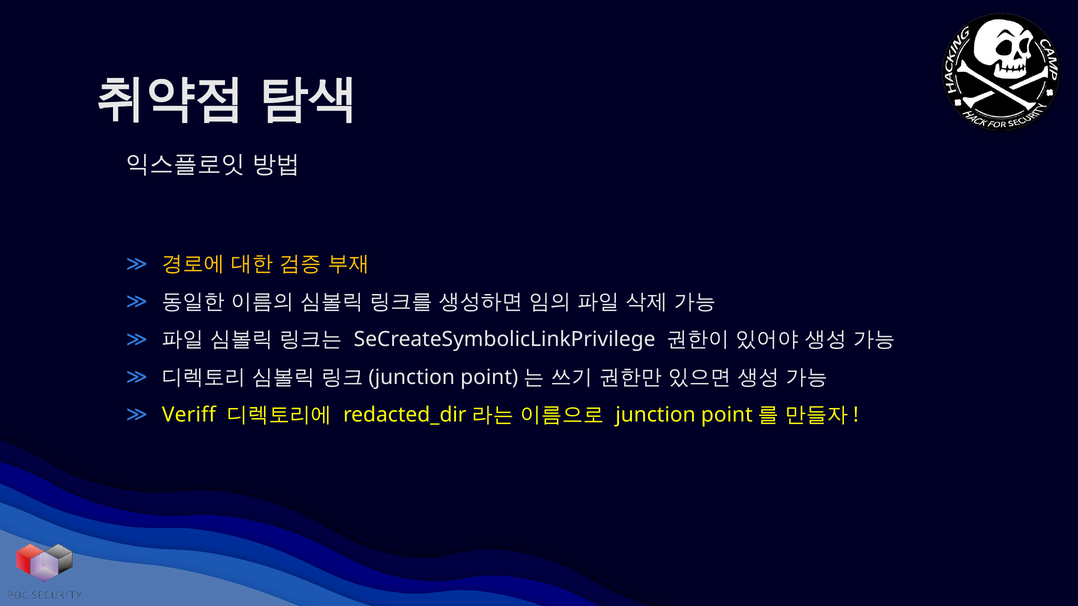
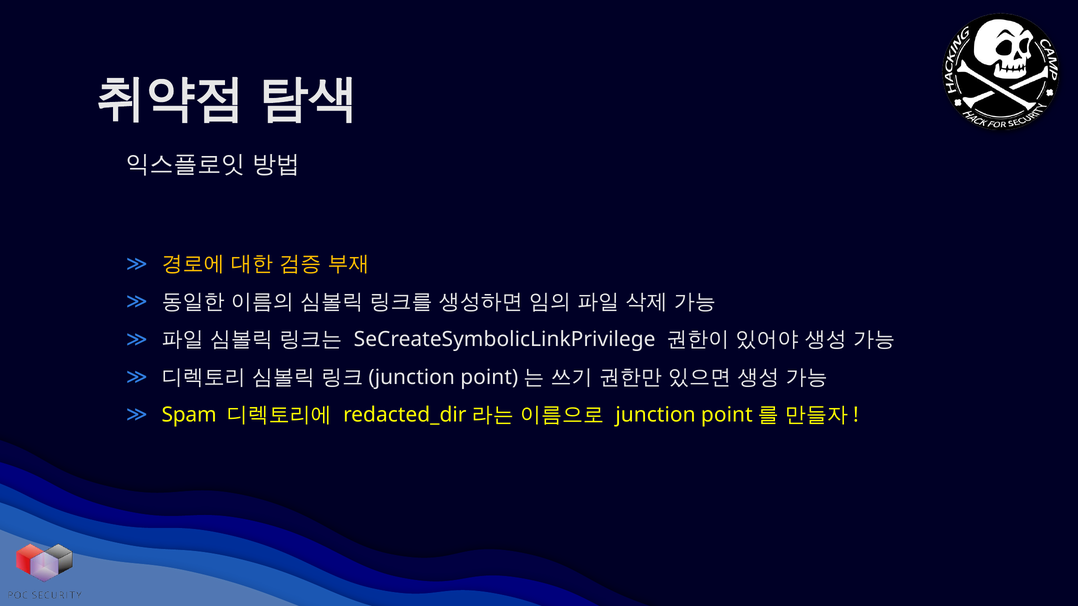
Veriff: Veriff -> Spam (189, 415)
